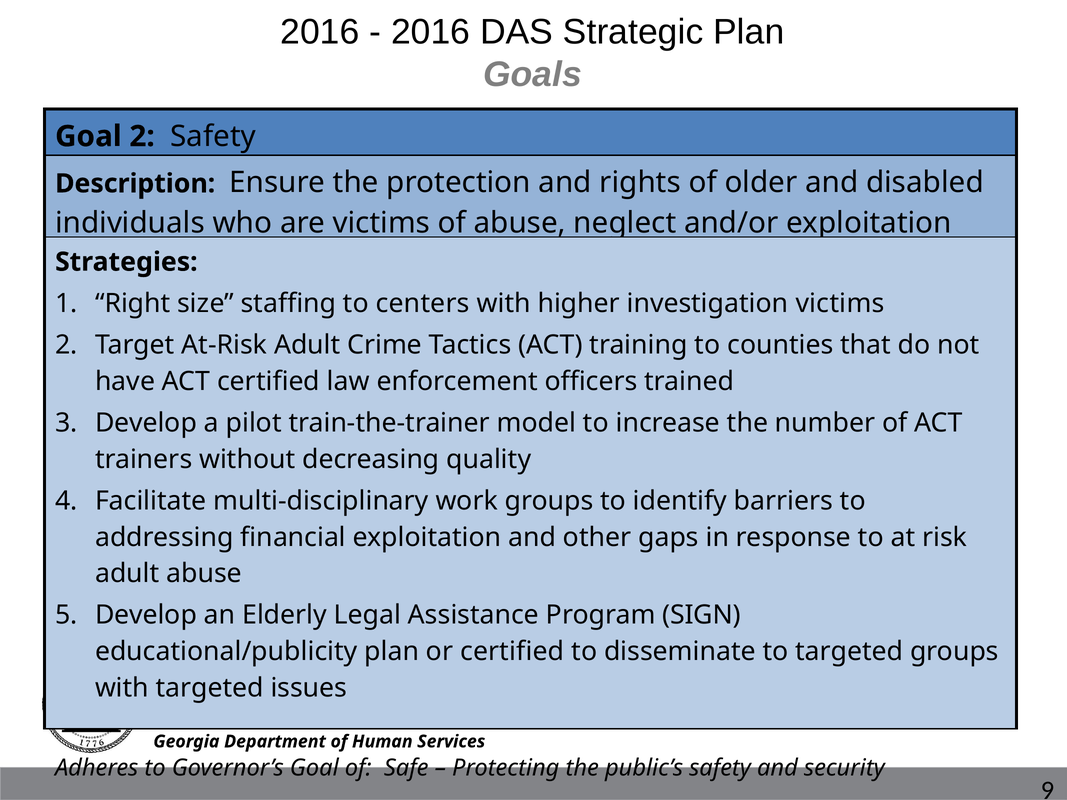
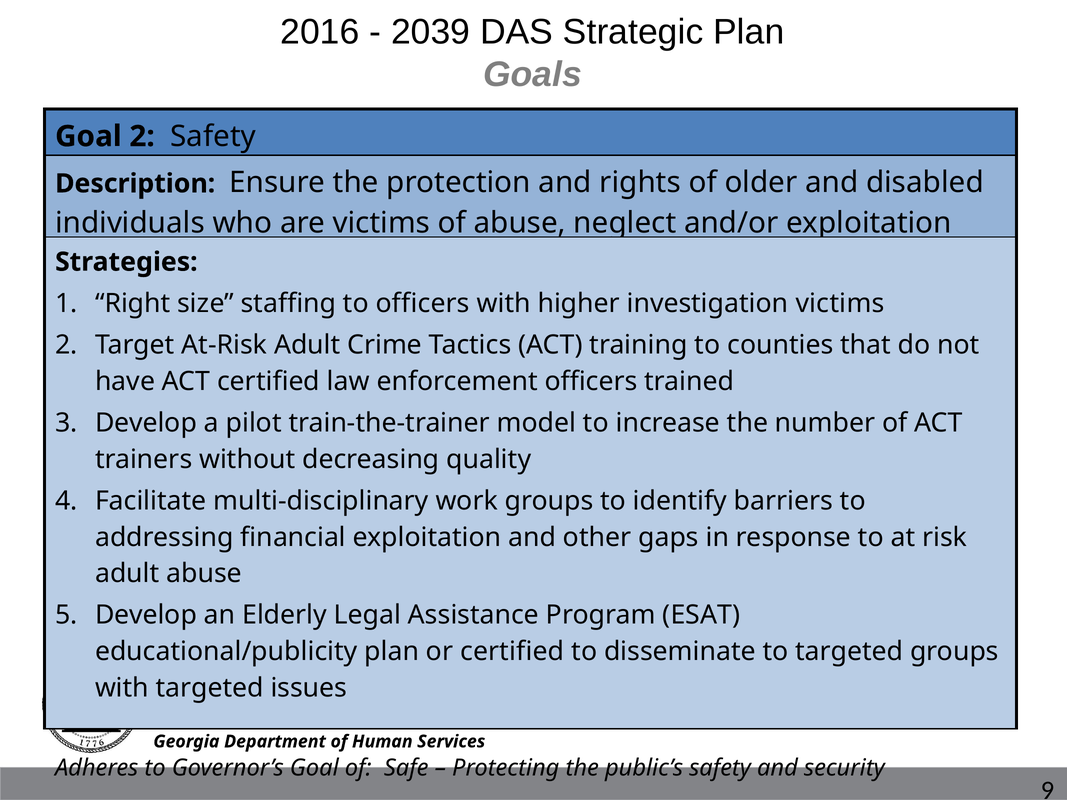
2016: 2016 -> 2039 (431, 32)
to centers: centers -> officers (423, 304)
SIGN: SIGN -> ESAT (701, 615)
